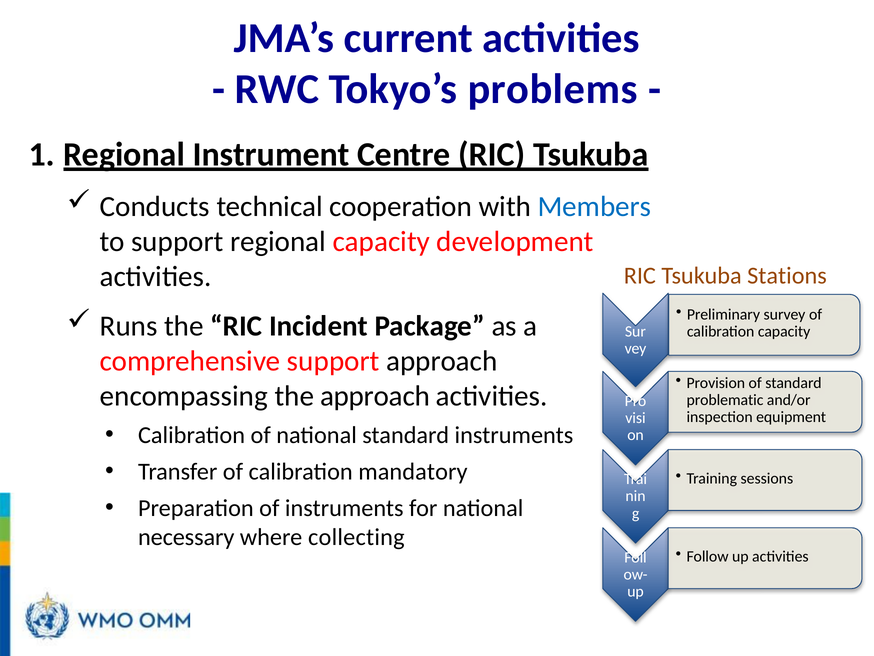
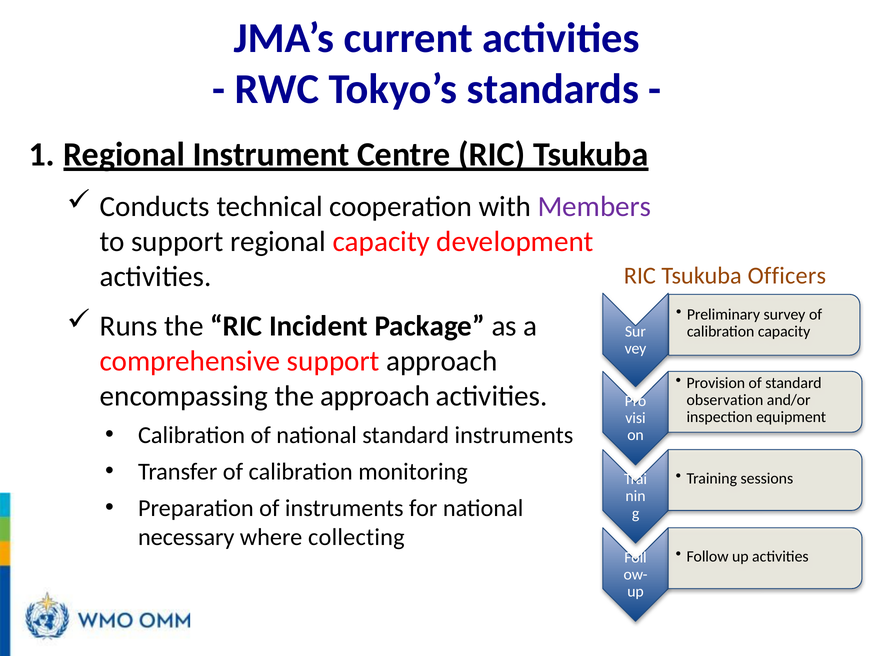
problems: problems -> standards (553, 89)
Members colour: blue -> purple (594, 206)
Stations: Stations -> Officers (787, 276)
problematic: problematic -> observation (725, 400)
mandatory: mandatory -> monitoring (413, 471)
